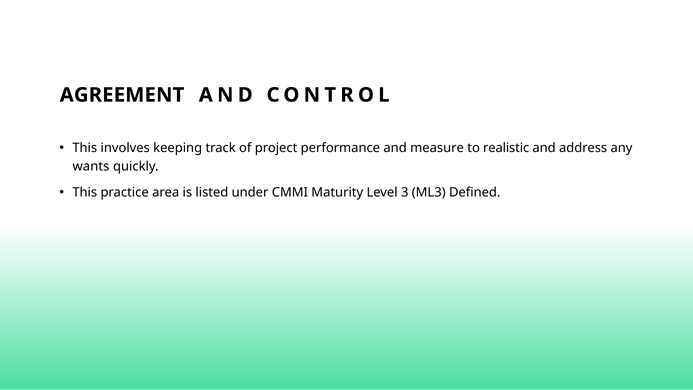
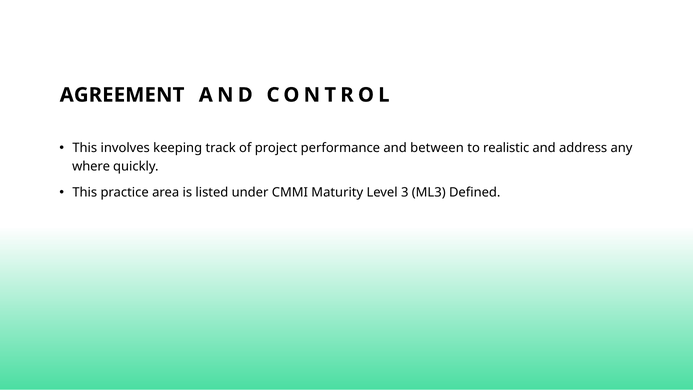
measure: measure -> between (437, 148)
wants: wants -> where (91, 167)
